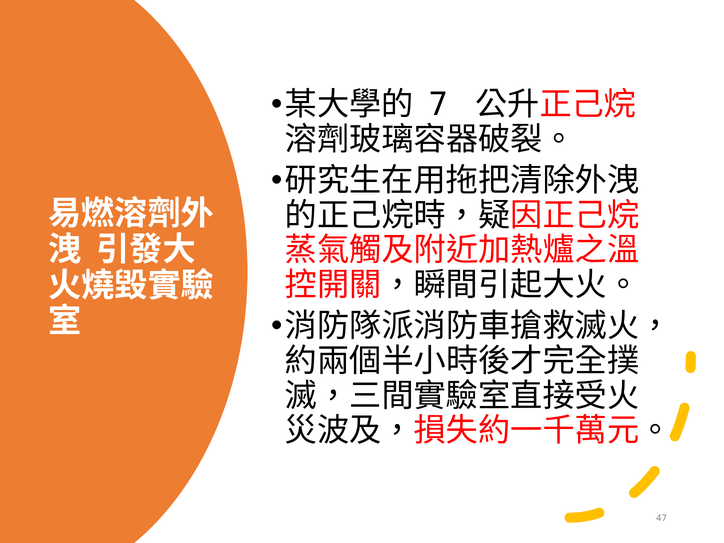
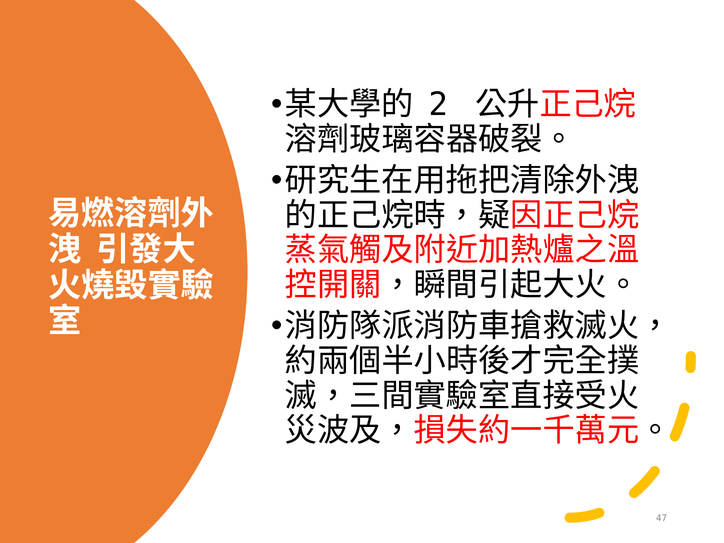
7: 7 -> 2 (438, 105)
